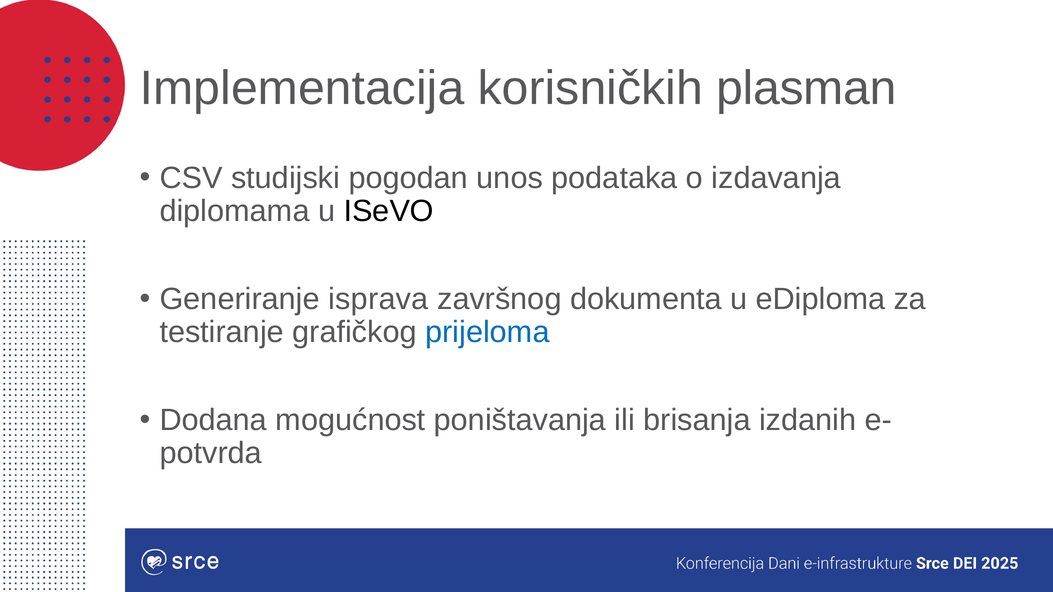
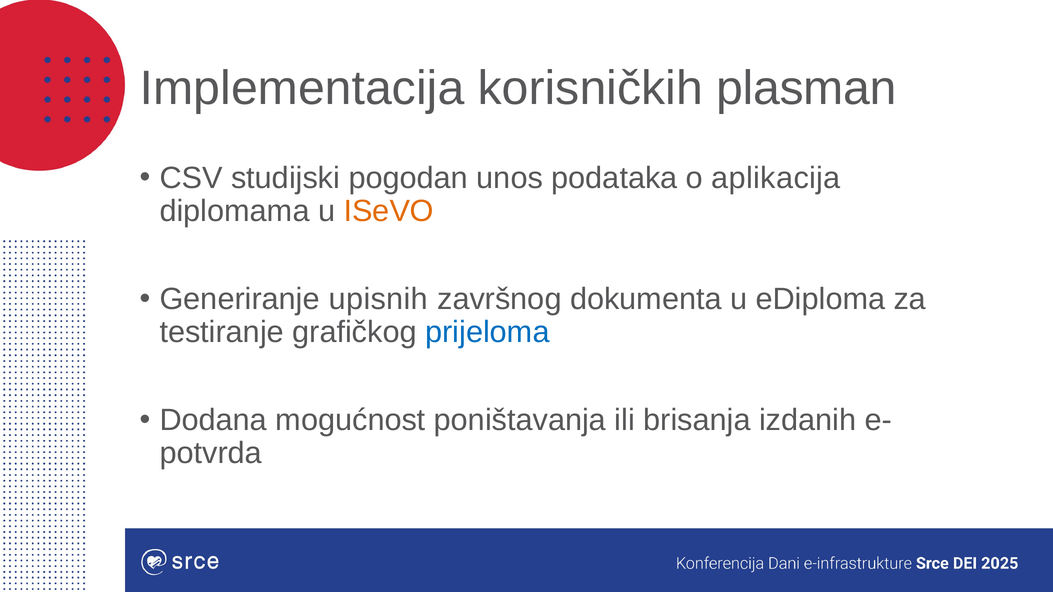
izdavanja: izdavanja -> aplikacija (776, 178)
ISeVO colour: black -> orange (389, 211)
isprava: isprava -> upisnih (378, 299)
